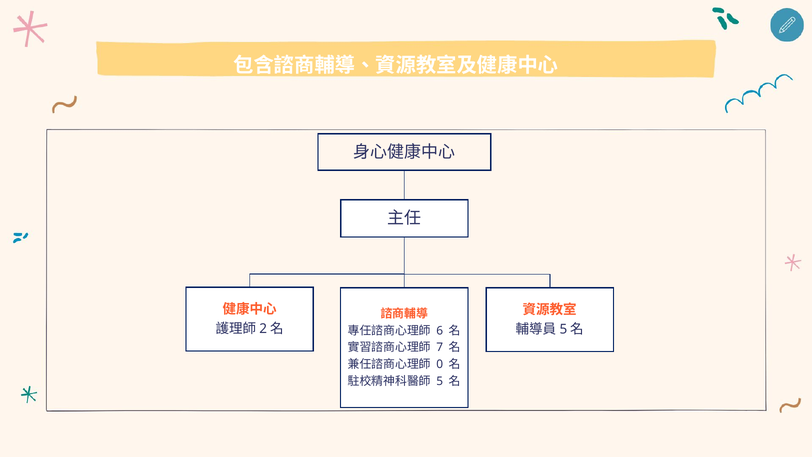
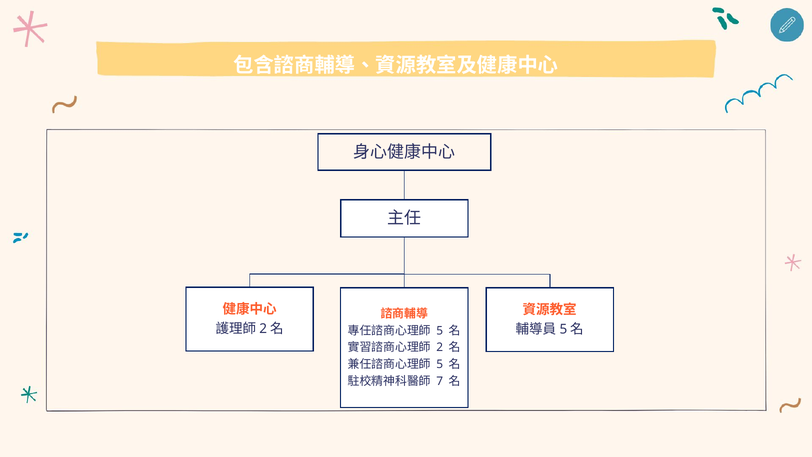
6: 6 -> 5 (440, 330)
7: 7 -> 2 (440, 347)
0: 0 -> 5 (440, 364)
5: 5 -> 7 (440, 381)
